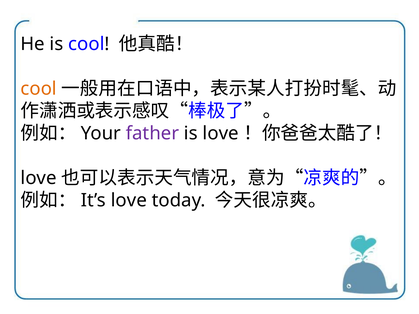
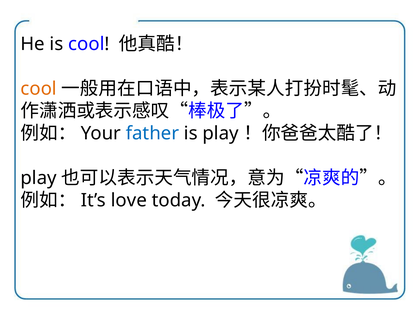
father colour: purple -> blue (152, 133)
is love: love -> play (221, 133)
love: love -> play (39, 178)
